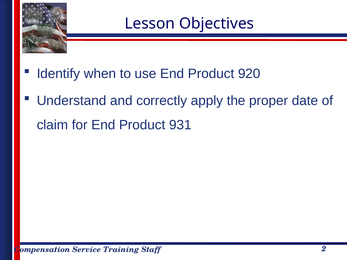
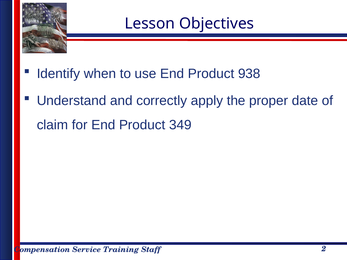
920: 920 -> 938 (249, 74)
931: 931 -> 349 (180, 125)
